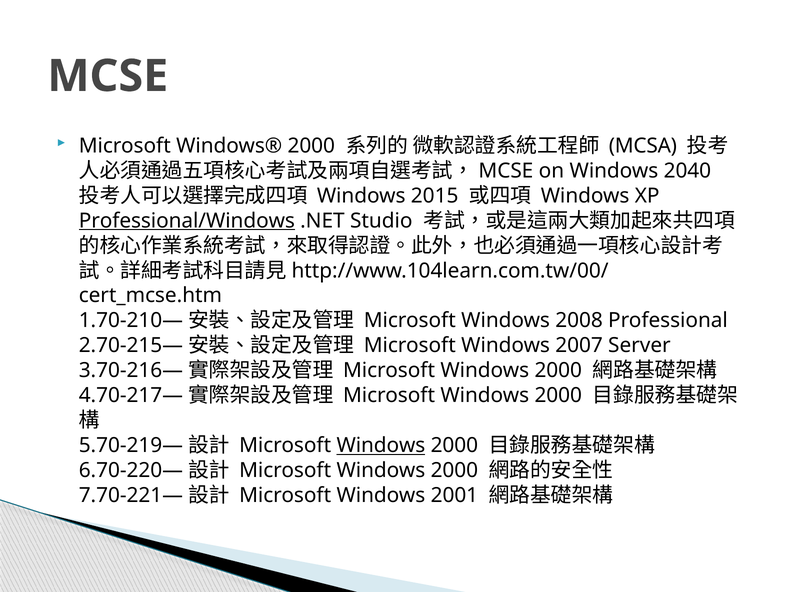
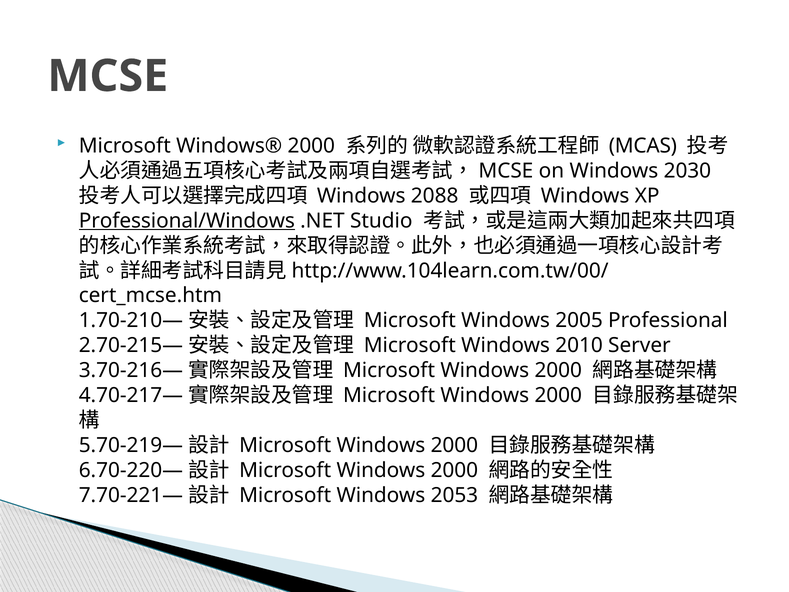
MCSA: MCSA -> MCAS (643, 146)
2040: 2040 -> 2030 (687, 171)
2015: 2015 -> 2088 (435, 196)
2008: 2008 -> 2005 (579, 320)
2007: 2007 -> 2010 (579, 345)
Windows underline: present -> none (381, 445)
2001: 2001 -> 2053 (454, 495)
